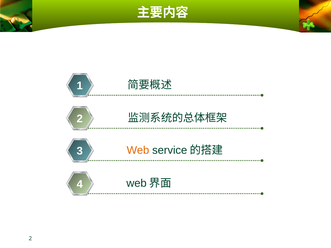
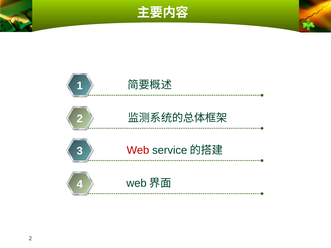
Web colour: orange -> red (138, 150)
